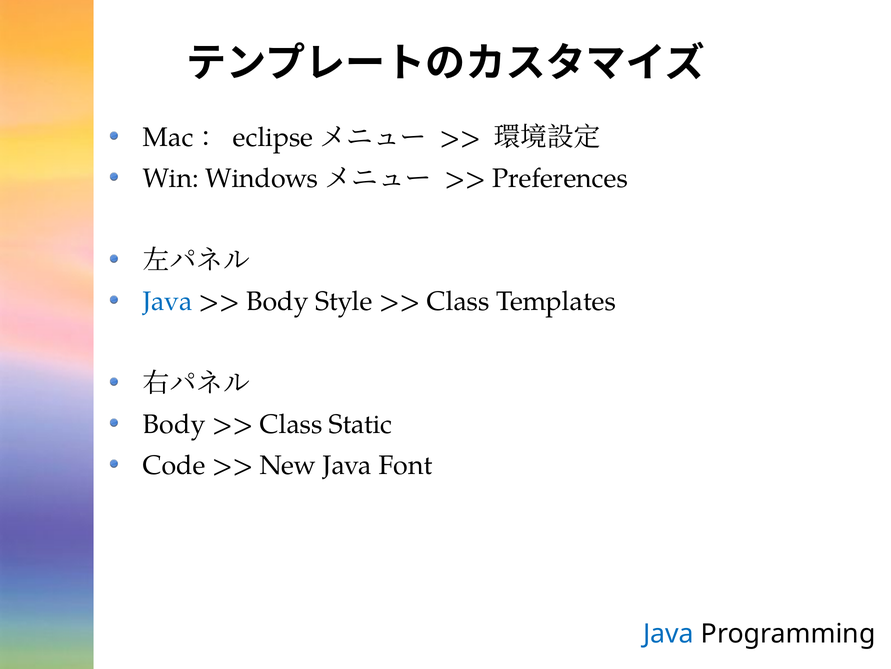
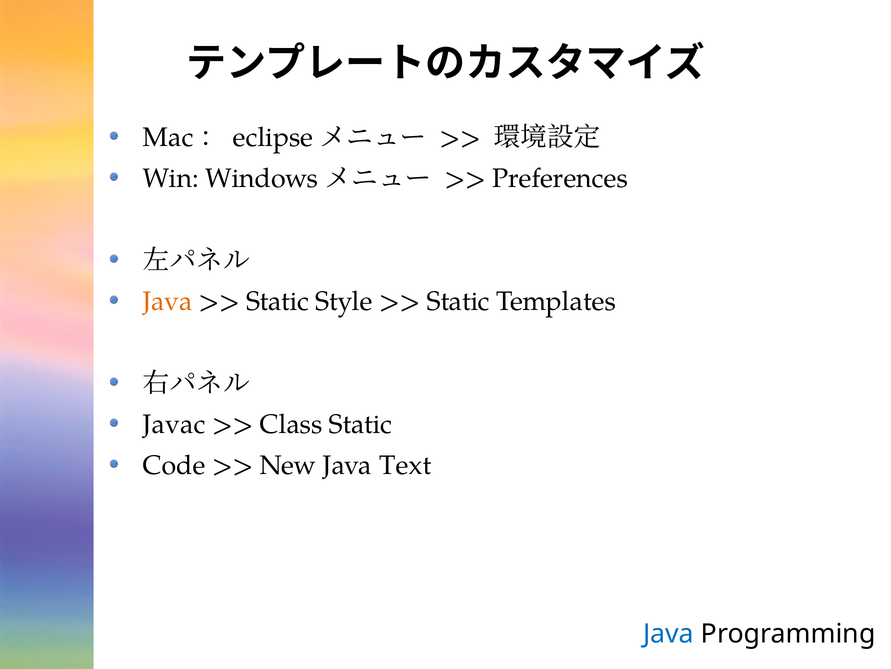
Java colour: blue -> orange (167, 301)
Body: Body -> Static (278, 301)
Class: Class -> Static (458, 301)
Body: Body -> Javac (174, 424)
Font: Font -> Text (405, 465)
